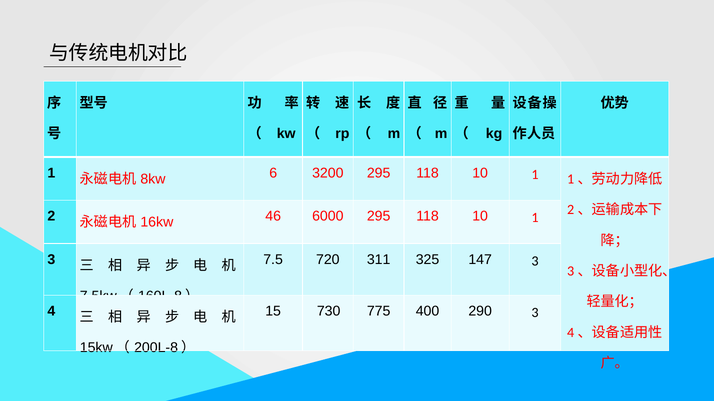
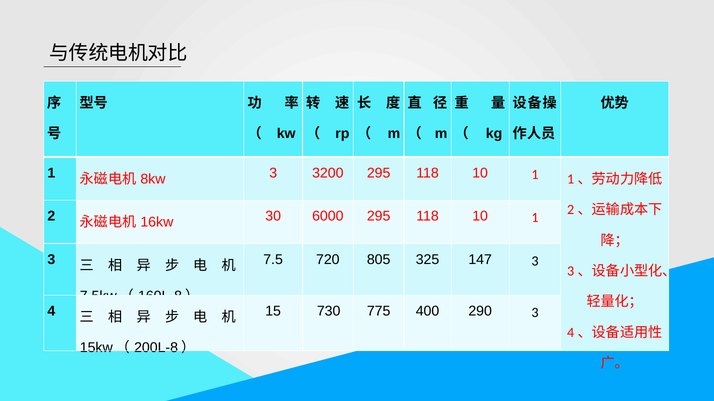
6: 6 -> 3 (273, 173)
46: 46 -> 30 (273, 217)
311: 311 -> 805 (379, 260)
